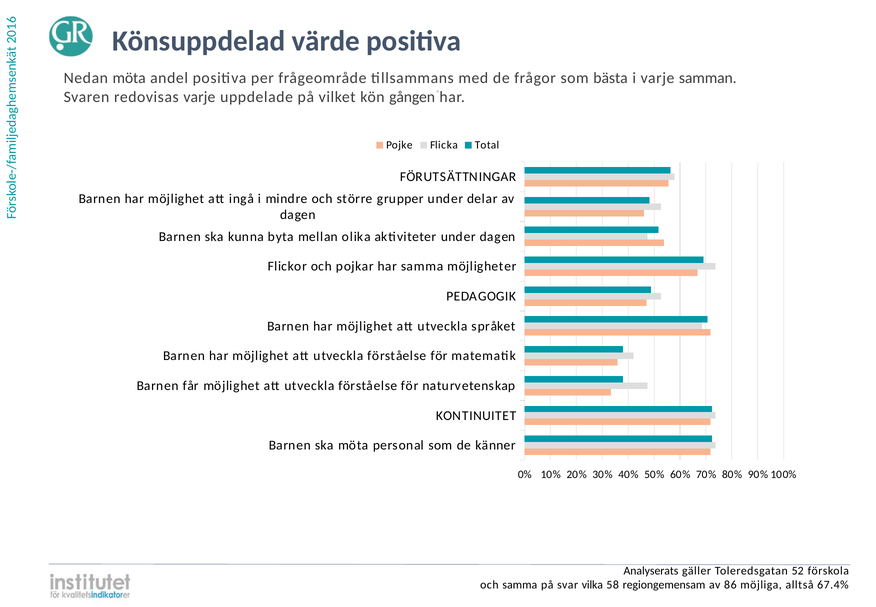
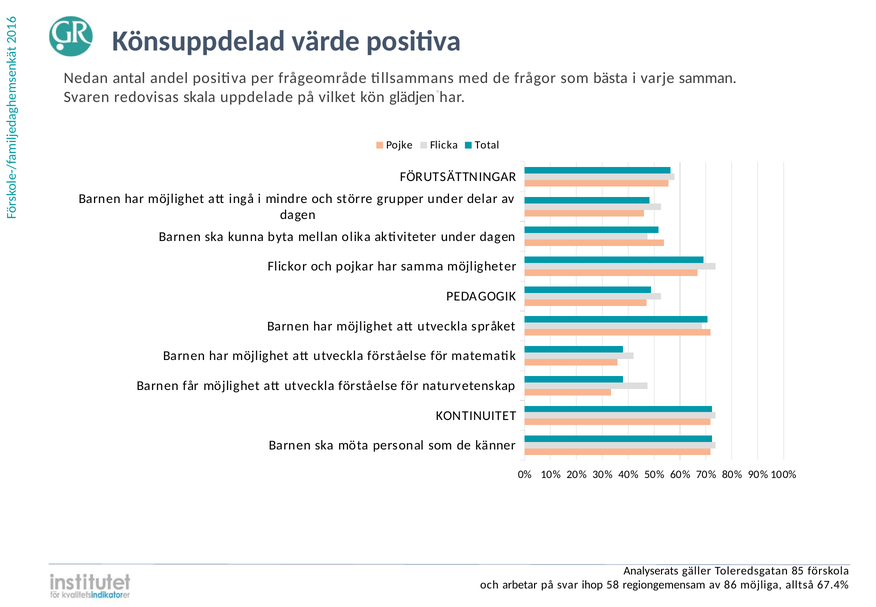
Nedan möta: möta -> antal (129, 78)
redovisas varje: varje -> skala (199, 97)
gången: gången -> glädjen (412, 97)
52: 52 -> 85 (798, 570)
och samma: samma -> arbetar (520, 584)
vilka: vilka -> ihop (592, 584)
